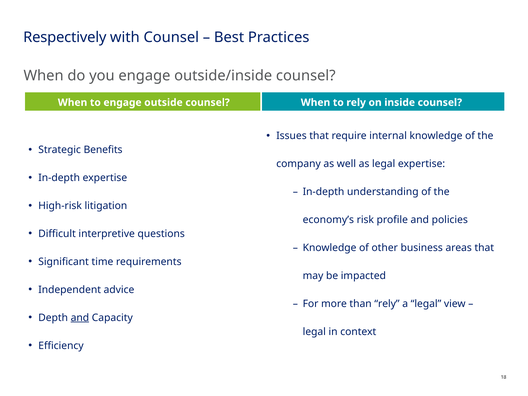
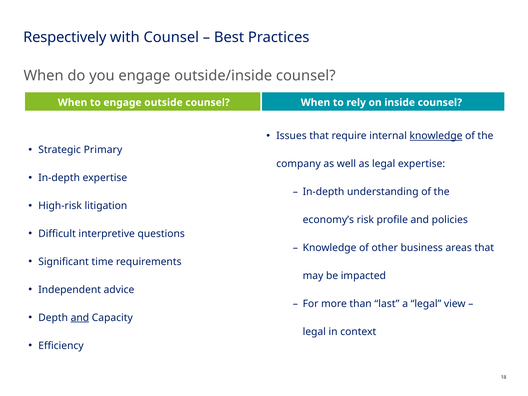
knowledge underline: none -> present (436, 136)
Benefits: Benefits -> Primary (103, 150)
than rely: rely -> last (387, 304)
